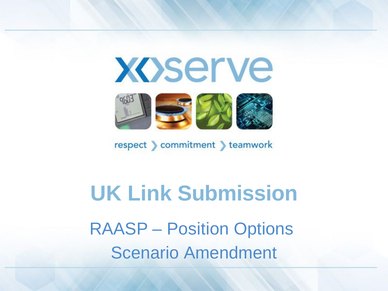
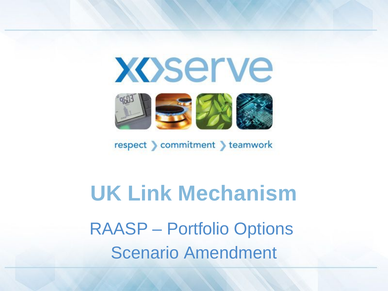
Submission: Submission -> Mechanism (237, 194)
Position: Position -> Portfolio (198, 229)
